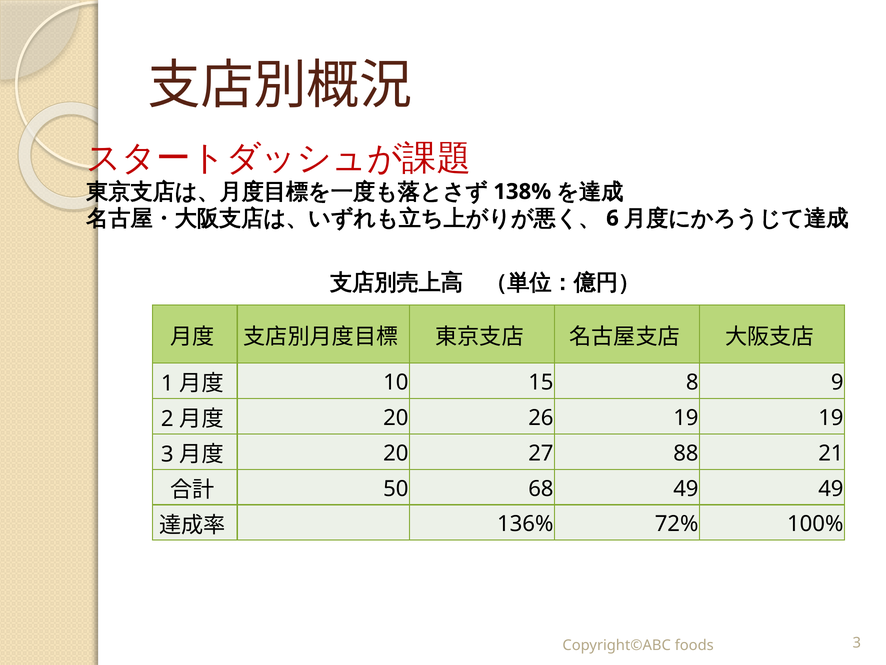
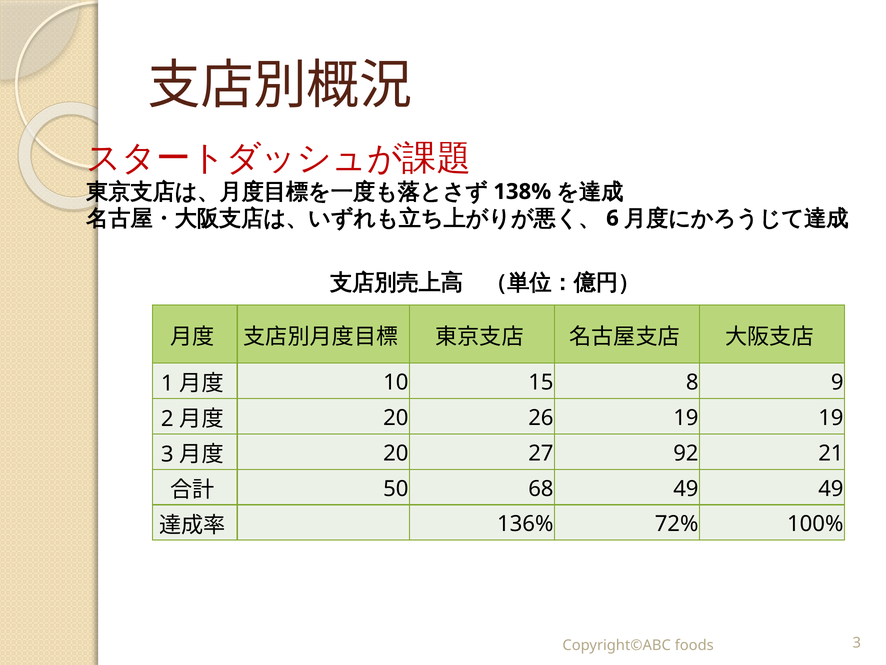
88: 88 -> 92 (686, 453)
